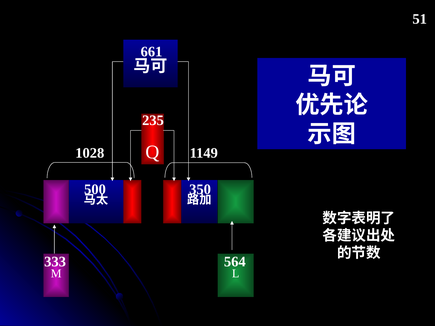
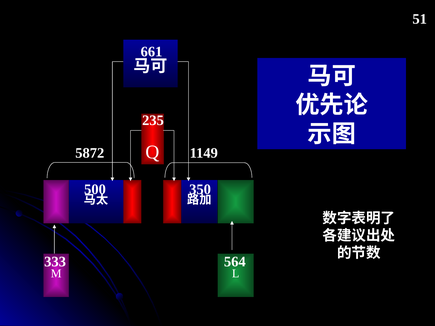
1028: 1028 -> 5872 (90, 153)
